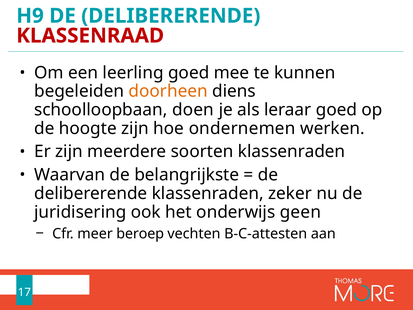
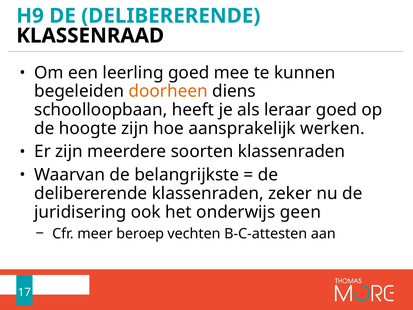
KLASSENRAAD colour: red -> black (90, 36)
doen: doen -> heeft (193, 110)
ondernemen: ondernemen -> aansprakelijk (242, 128)
